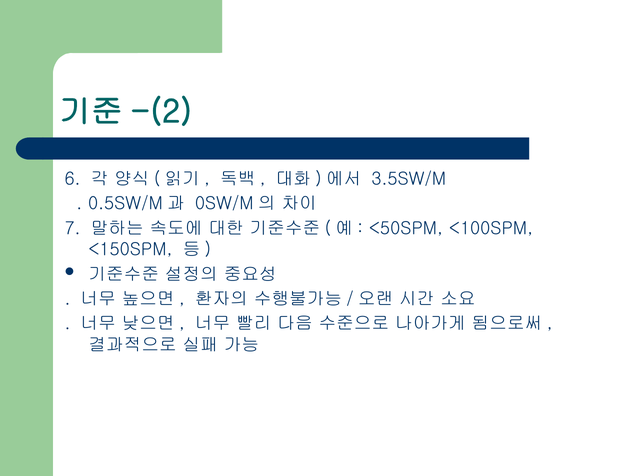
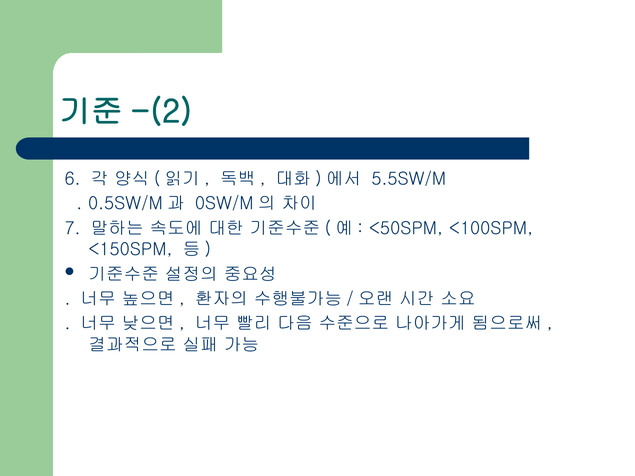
3.5SW/M: 3.5SW/M -> 5.5SW/M (409, 179)
